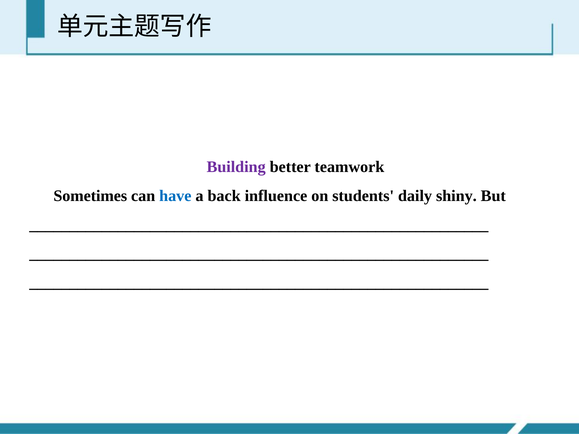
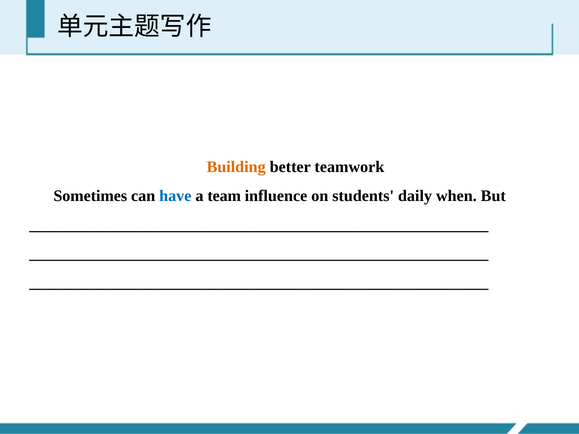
Building colour: purple -> orange (236, 167)
back: back -> team (224, 196)
shiny: shiny -> when (456, 196)
